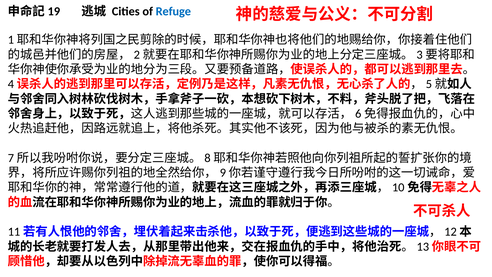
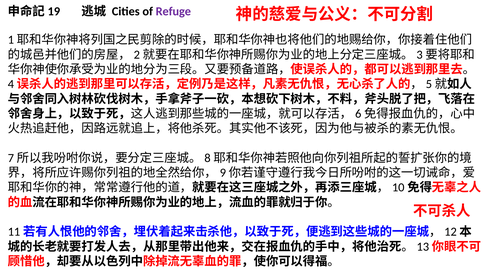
Refuge colour: blue -> purple (173, 12)
